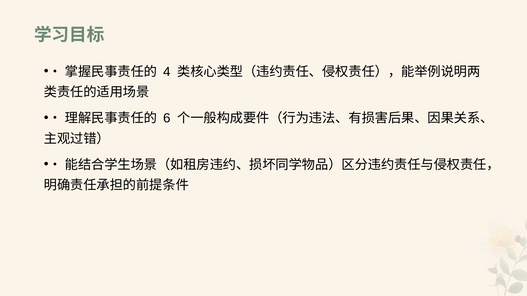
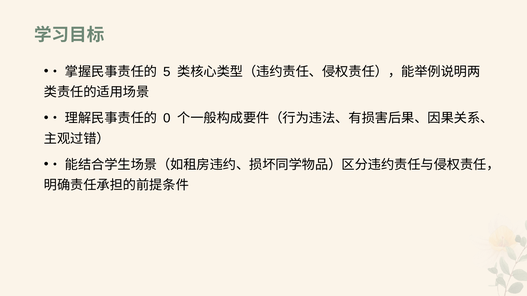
4: 4 -> 5 (167, 72)
6: 6 -> 0 (167, 118)
